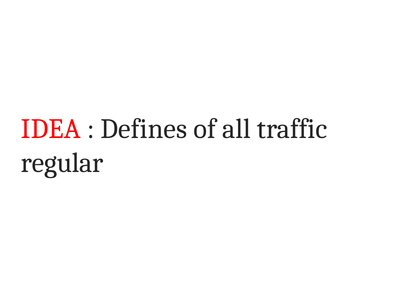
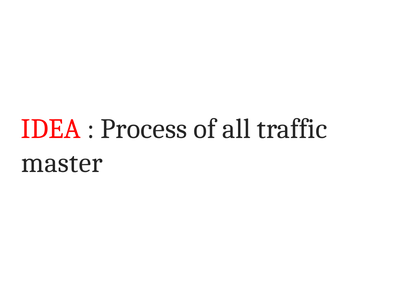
Defines: Defines -> Process (144, 129)
regular: regular -> master (62, 163)
